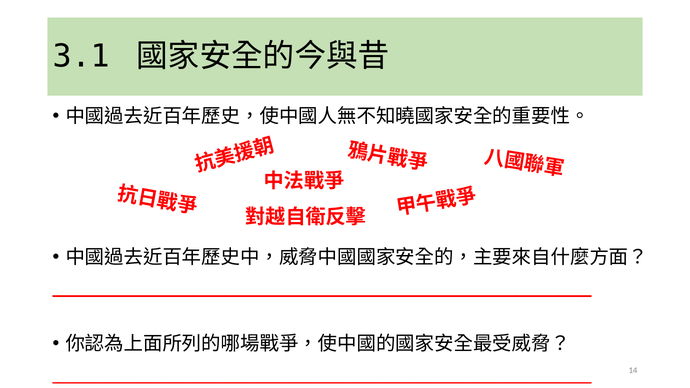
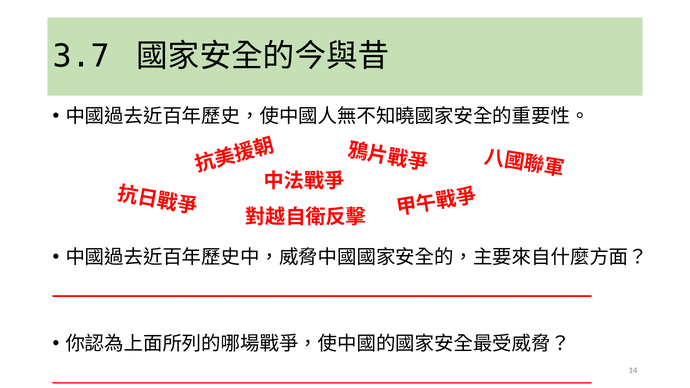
3.1: 3.1 -> 3.7 (81, 56)
